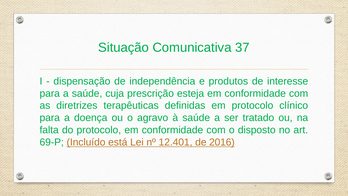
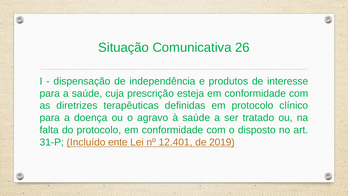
37: 37 -> 26 (242, 48)
69-P: 69-P -> 31-P (52, 142)
está: está -> ente (118, 142)
2016: 2016 -> 2019 (222, 142)
